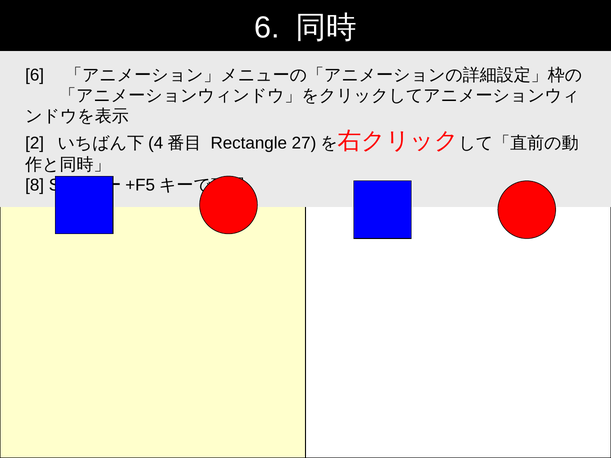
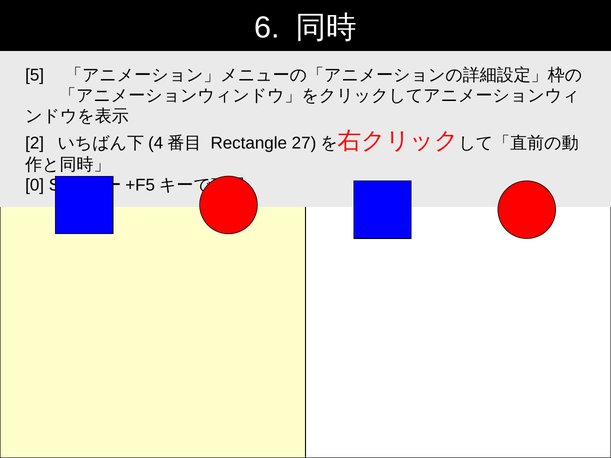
6: 6 -> 5 (35, 75)
8: 8 -> 0 (35, 185)
